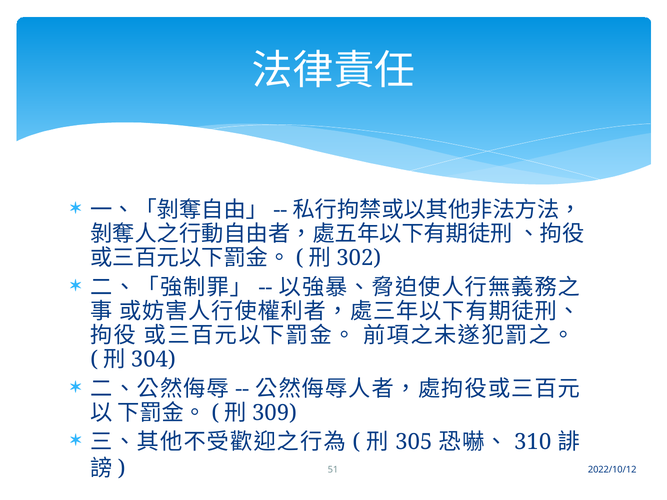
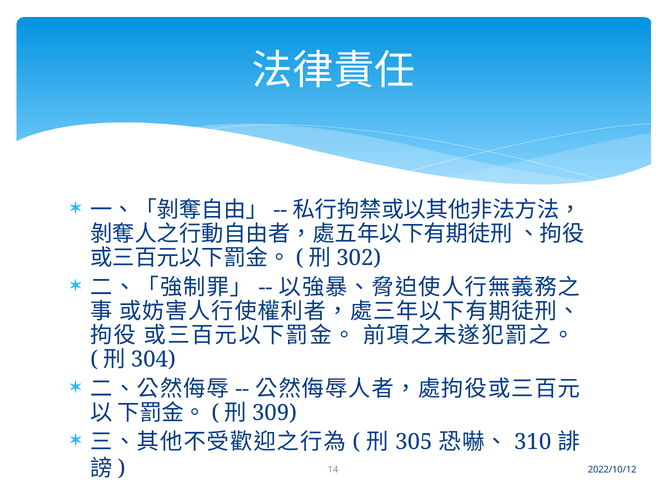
51: 51 -> 14 (333, 470)
